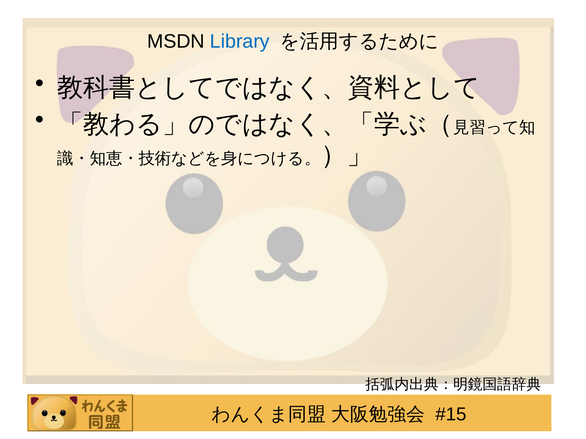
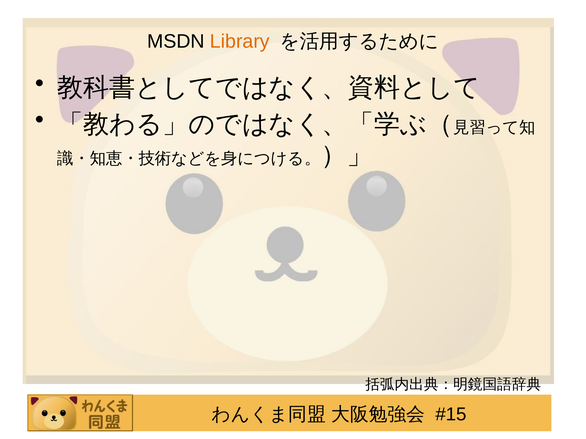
Library colour: blue -> orange (240, 42)
